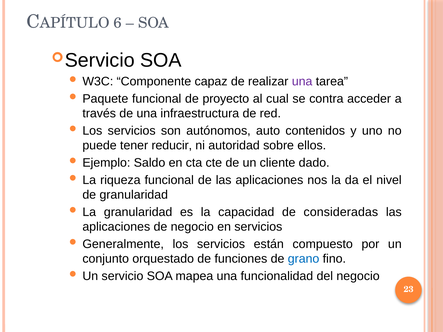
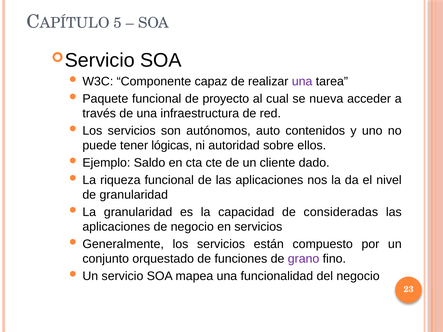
6: 6 -> 5 (118, 23)
contra: contra -> nueva (326, 99)
reducir: reducir -> lógicas (172, 146)
grano colour: blue -> purple (304, 259)
